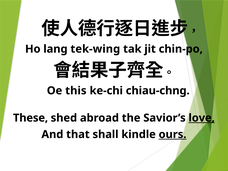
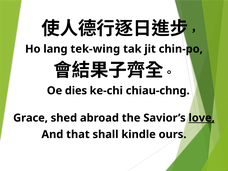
this: this -> dies (76, 91)
These: These -> Grace (31, 118)
ours underline: present -> none (173, 134)
